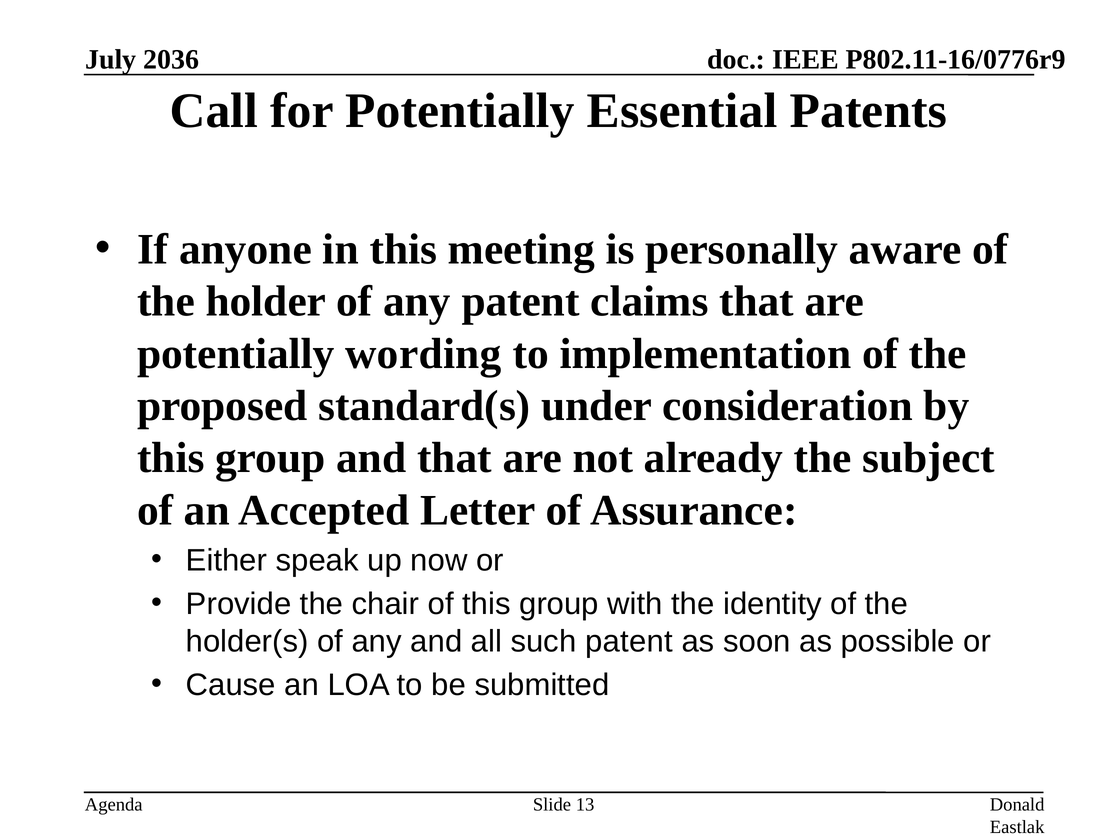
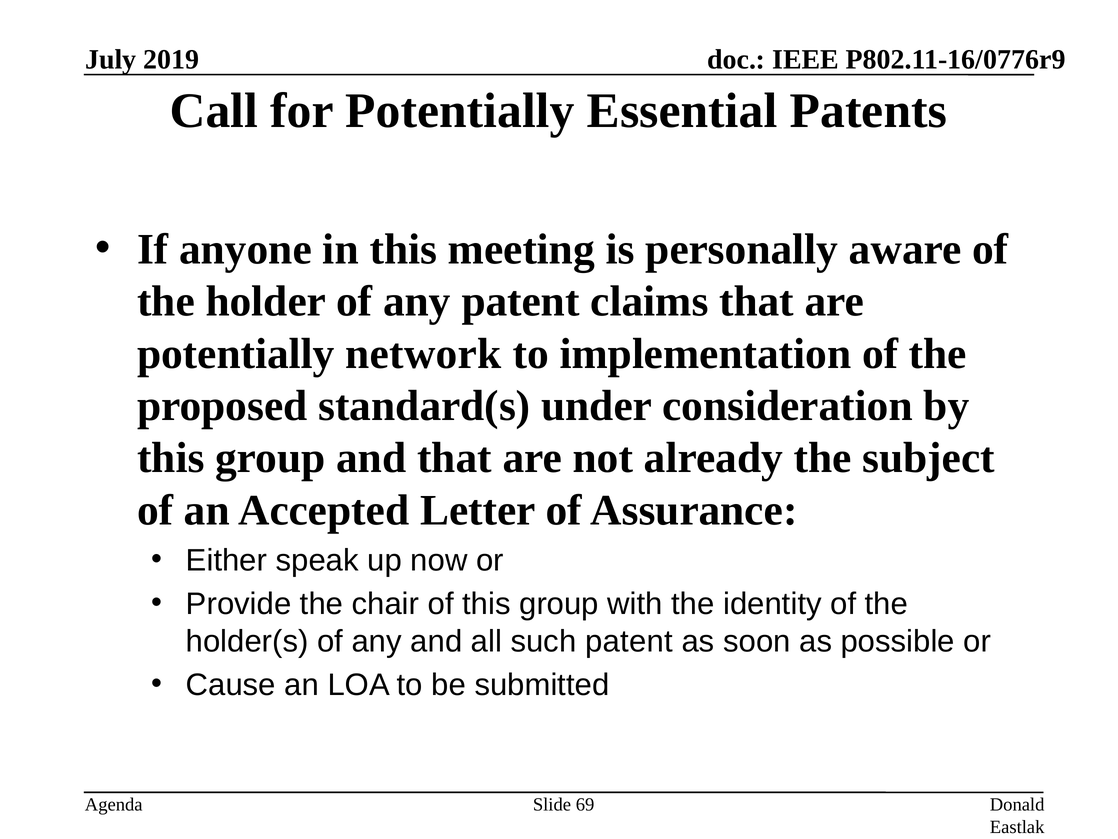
2036: 2036 -> 2019 (171, 60)
wording: wording -> network (423, 353)
13: 13 -> 69 (585, 804)
